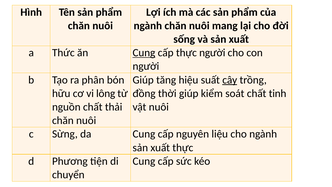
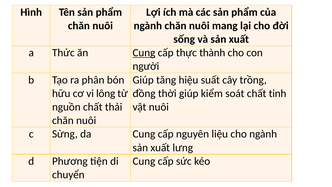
thực người: người -> thành (212, 53)
cây underline: present -> none (230, 80)
xuất thực: thực -> lưng (183, 147)
